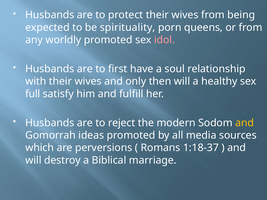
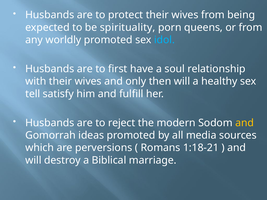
idol colour: pink -> light blue (164, 40)
full: full -> tell (33, 94)
1:18-37: 1:18-37 -> 1:18-21 (201, 148)
